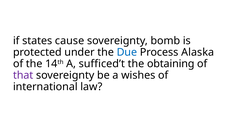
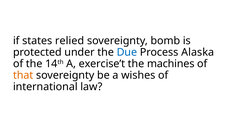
cause: cause -> relied (70, 41)
sufficed’t: sufficed’t -> exercise’t (102, 64)
obtaining: obtaining -> machines (171, 64)
that colour: purple -> orange (23, 75)
